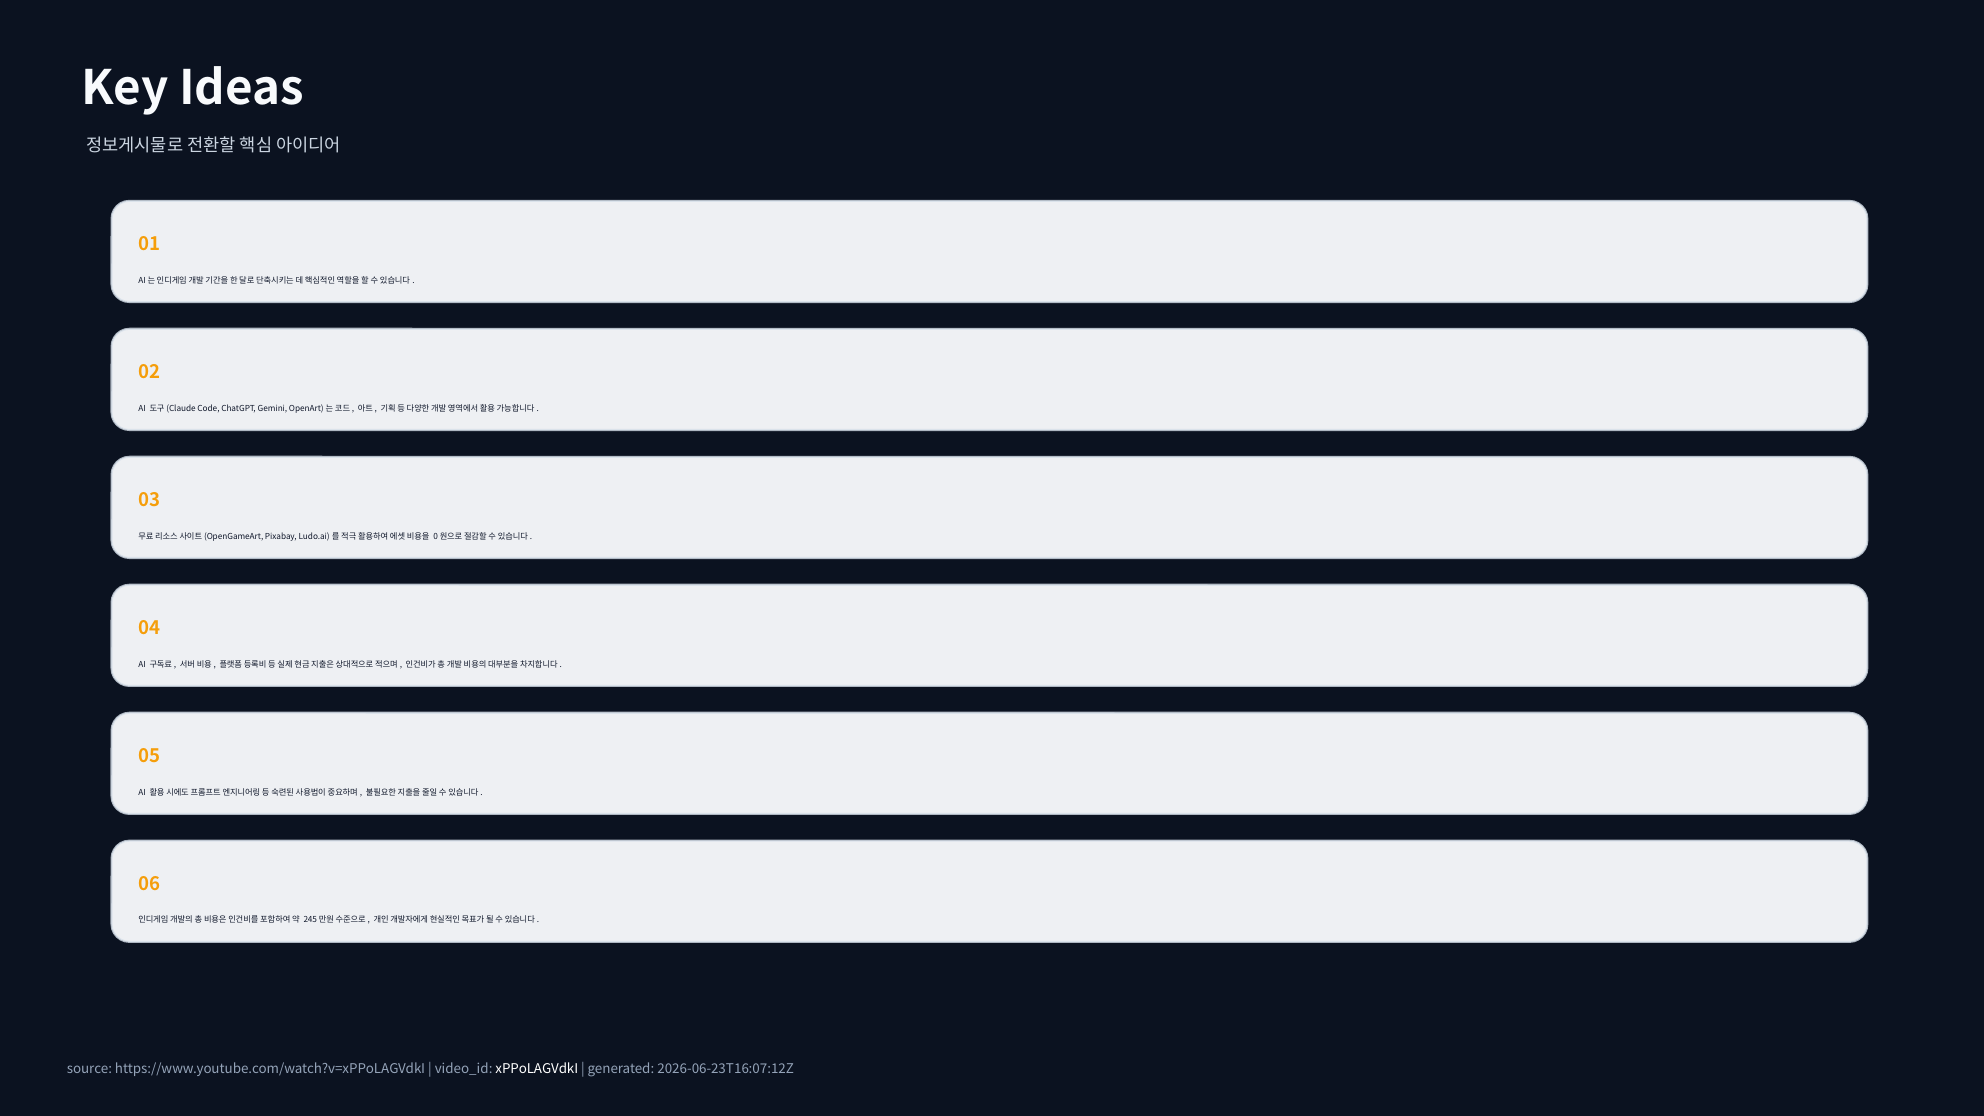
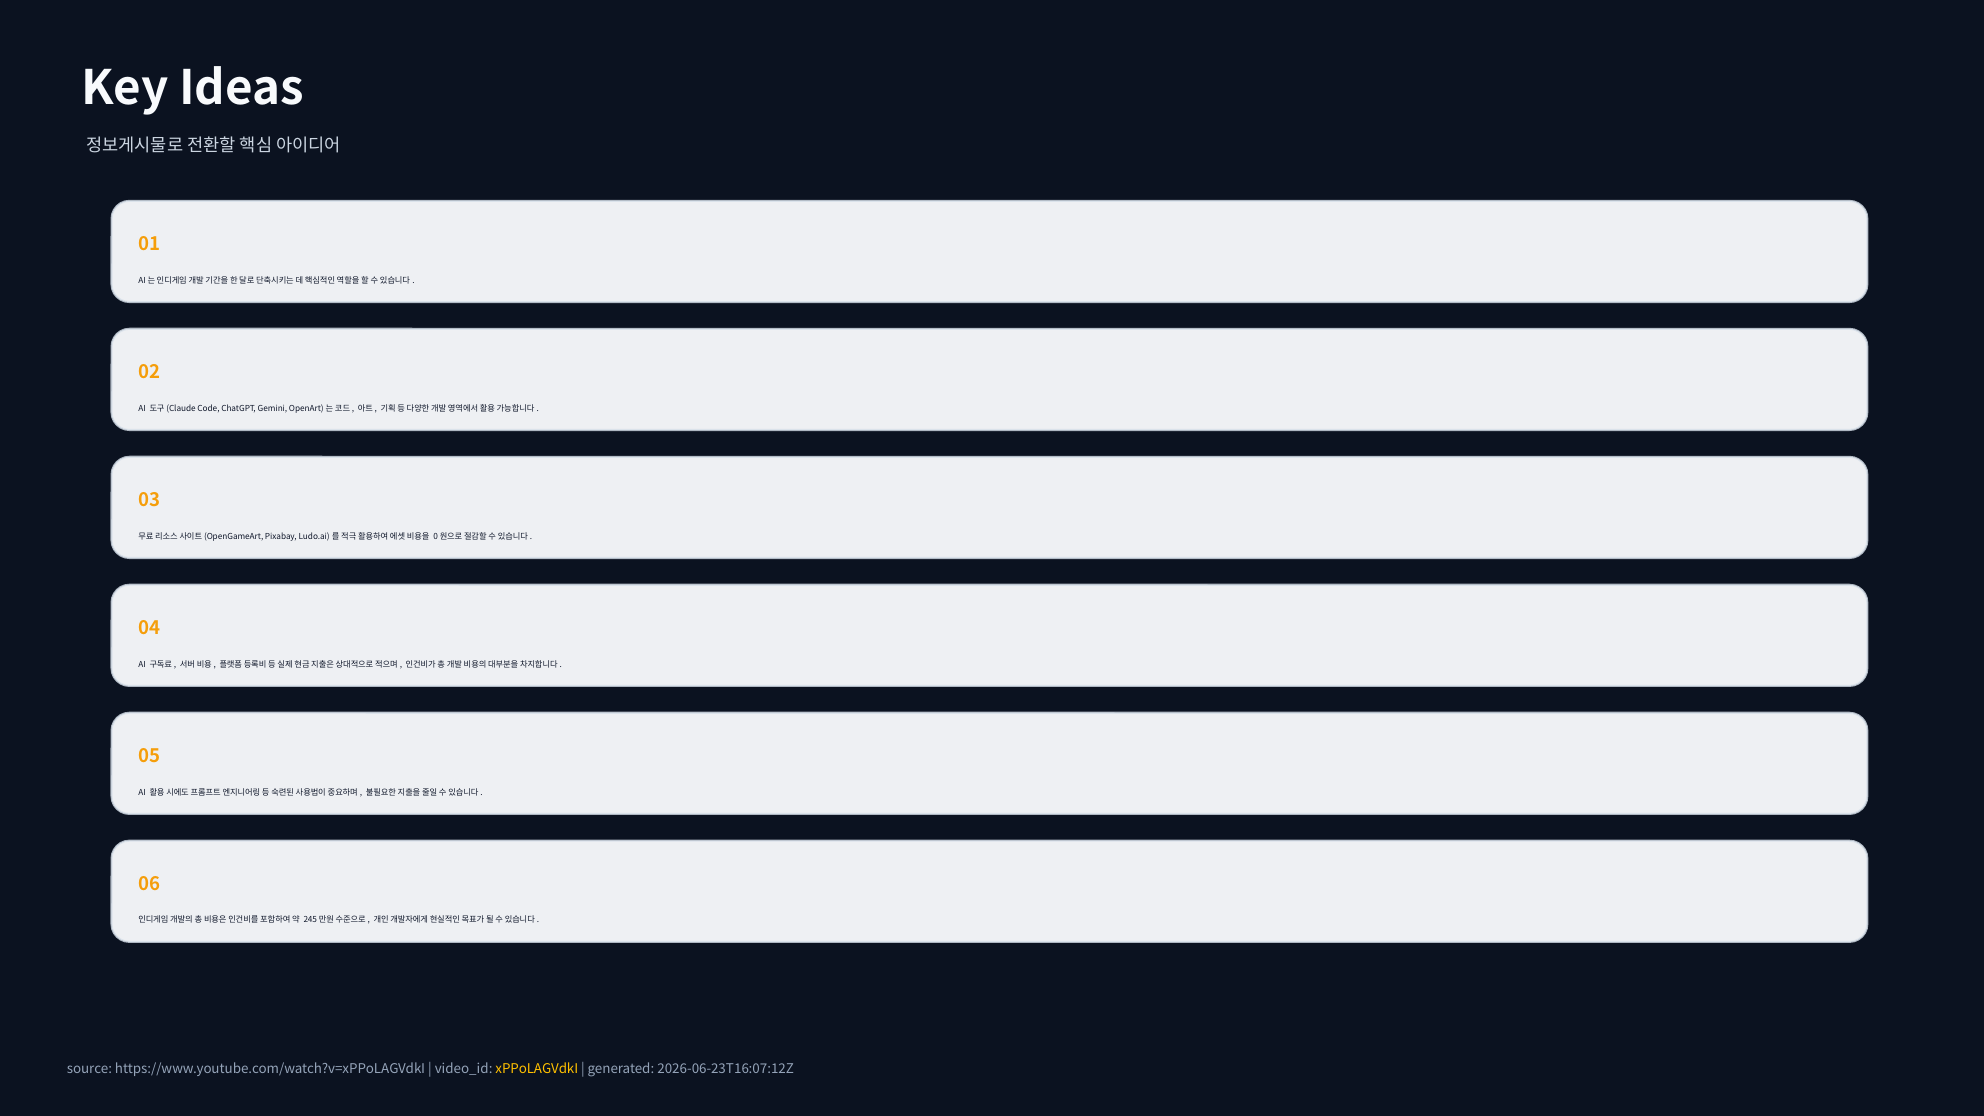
xPPoLAGVdkI colour: white -> yellow (537, 1069)
